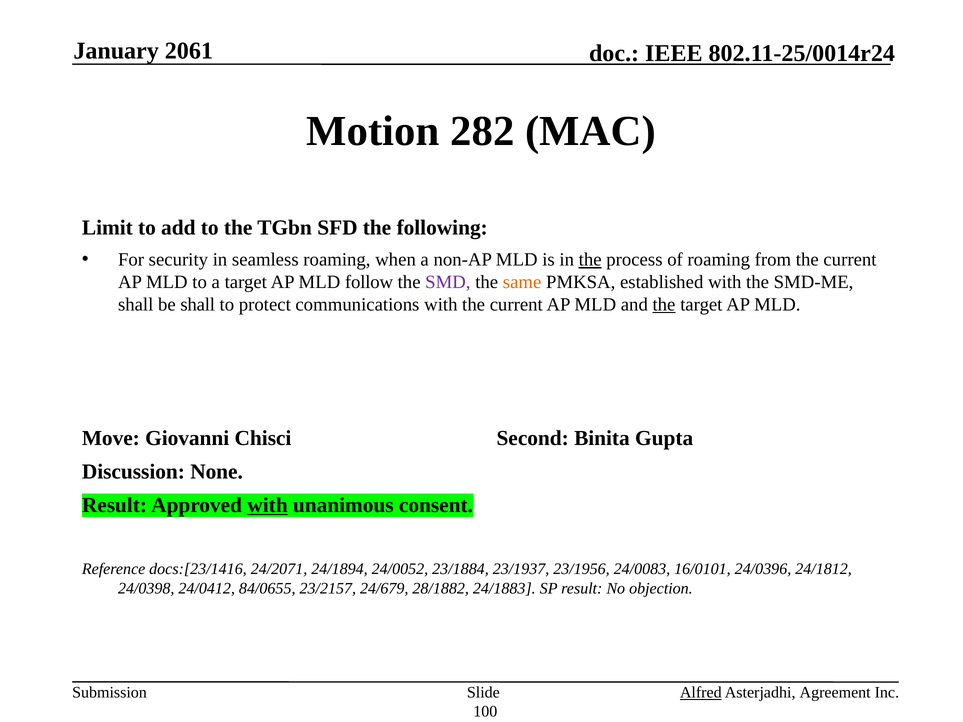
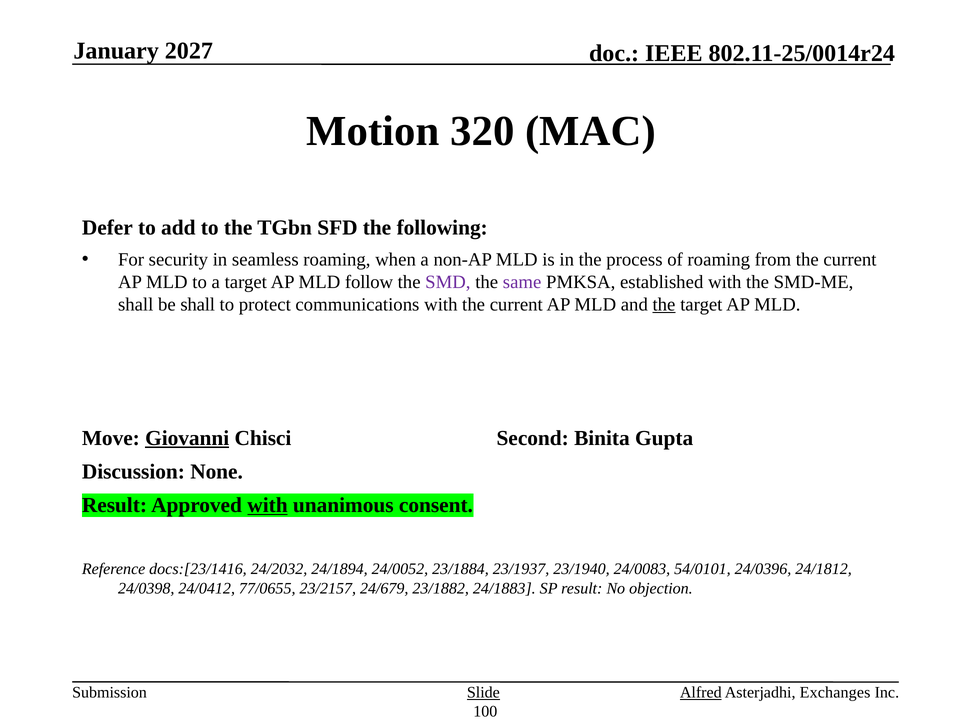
2061: 2061 -> 2027 (189, 51)
282: 282 -> 320 (482, 131)
Limit: Limit -> Defer (107, 228)
the underline: present -> none (590, 260)
same colour: orange -> purple (522, 282)
Giovanni underline: none -> present (187, 438)
24/2071: 24/2071 -> 24/2032 (279, 569)
23/1956: 23/1956 -> 23/1940 (582, 569)
16/0101: 16/0101 -> 54/0101 (702, 569)
84/0655: 84/0655 -> 77/0655 (267, 589)
28/1882: 28/1882 -> 23/1882 (441, 589)
Slide underline: none -> present (483, 693)
Agreement: Agreement -> Exchanges (835, 693)
